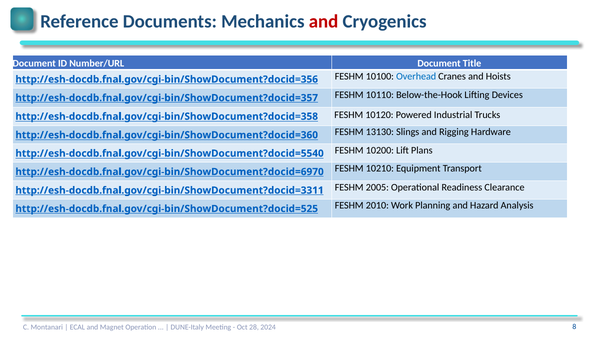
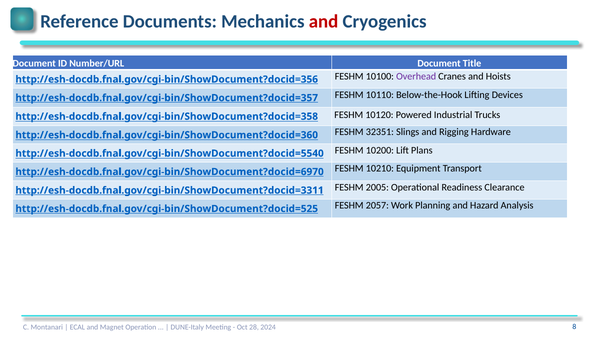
Overhead colour: blue -> purple (416, 76)
13130: 13130 -> 32351 (380, 132)
2010: 2010 -> 2057 (377, 205)
